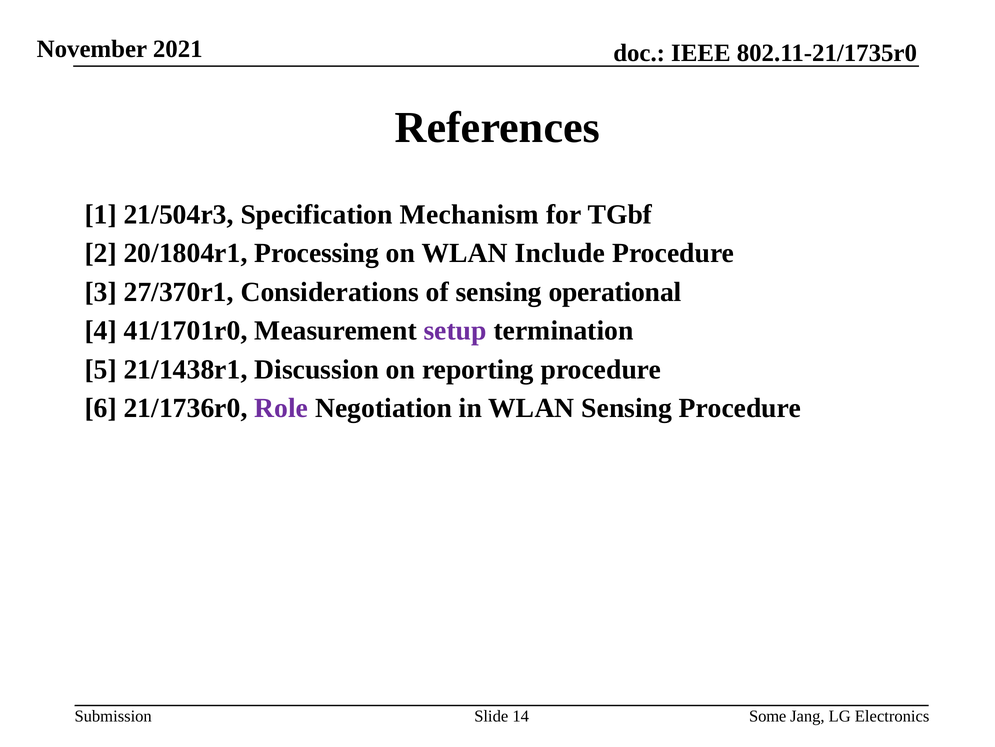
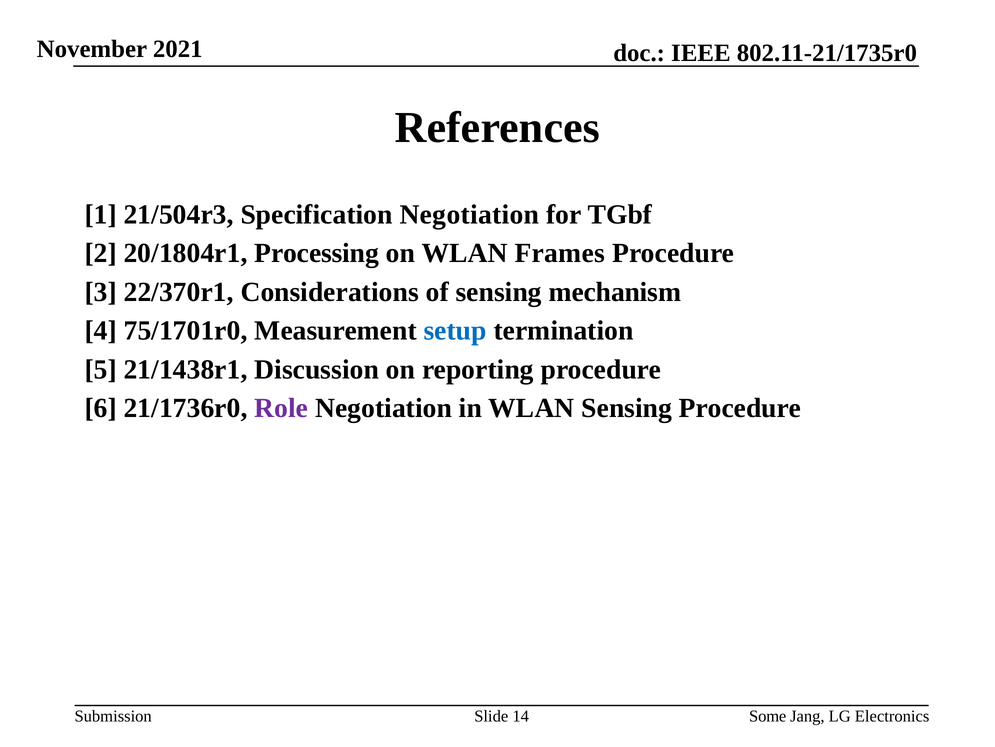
Specification Mechanism: Mechanism -> Negotiation (469, 214)
Include: Include -> Frames (560, 253)
27/370r1: 27/370r1 -> 22/370r1 (179, 292)
operational: operational -> mechanism (615, 292)
41/1701r0: 41/1701r0 -> 75/1701r0 (186, 330)
setup colour: purple -> blue (455, 330)
